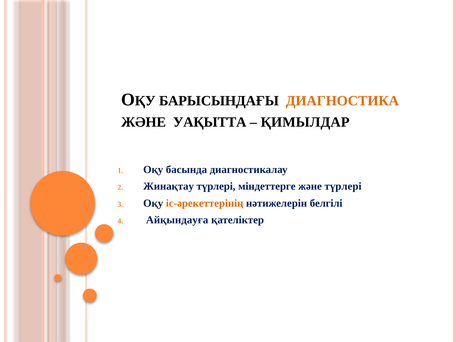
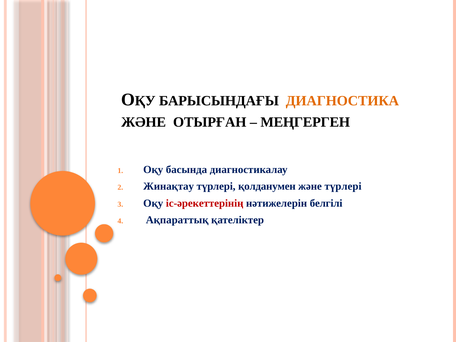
УАҚЫТТА: УАҚЫТТА -> ОТЫРҒАН (210, 122)
ҚИМЫЛДАР: ҚИМЫЛДАР -> МЕҢГЕРГЕН (305, 122)
міндеттерге: міндеттерге -> қолданумен (267, 186)
іс-əрекеттерінің colour: orange -> red (205, 203)
Айқындауға: Айқындауға -> Ақпараттық (177, 220)
